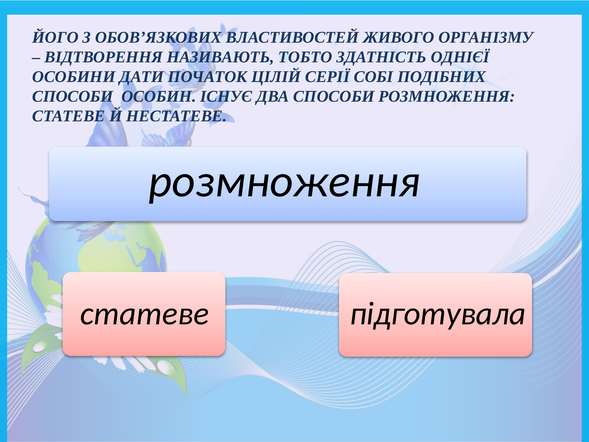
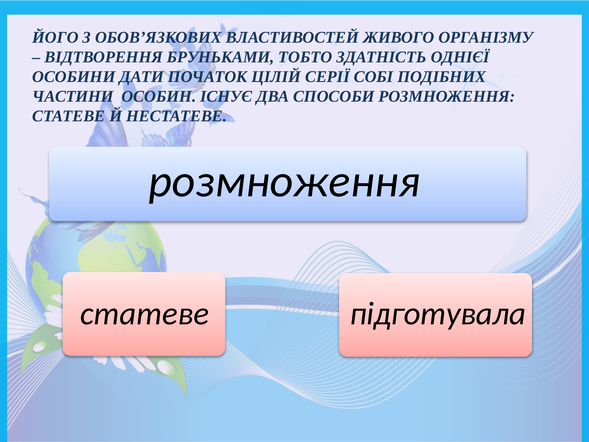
НАЗИВАЮТЬ: НАЗИВАЮТЬ -> БРУНЬКАМИ (221, 57)
СПОСОБИ: СПОСОБИ -> ЧАСТИНИ (73, 96)
